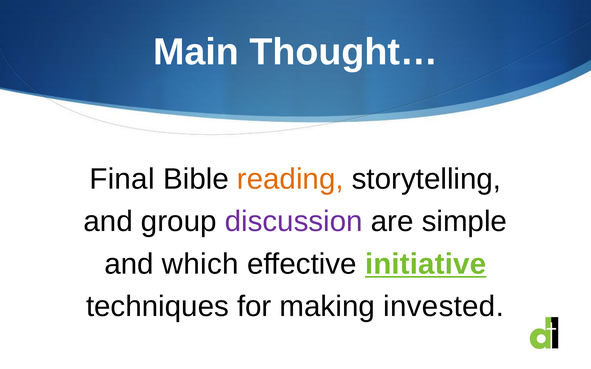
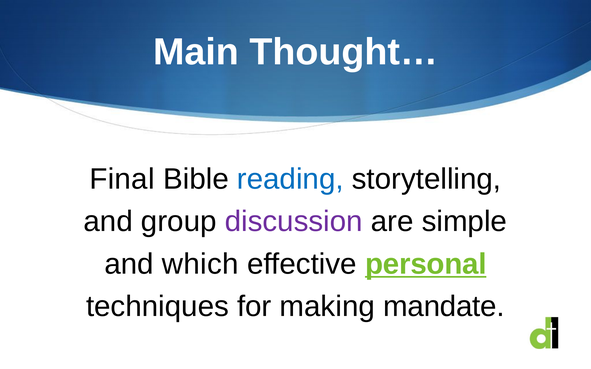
reading colour: orange -> blue (290, 179)
initiative: initiative -> personal (426, 264)
invested: invested -> mandate (444, 307)
